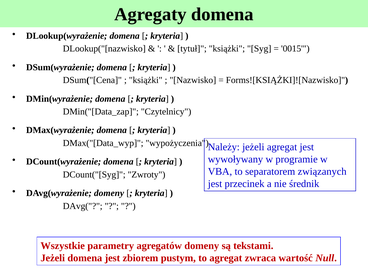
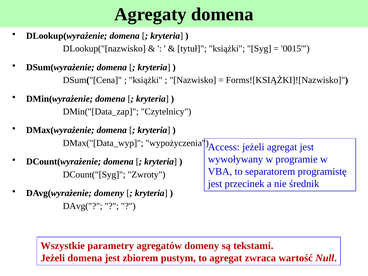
Należy: Należy -> Access (224, 147)
związanych: związanych -> programistę (322, 172)
